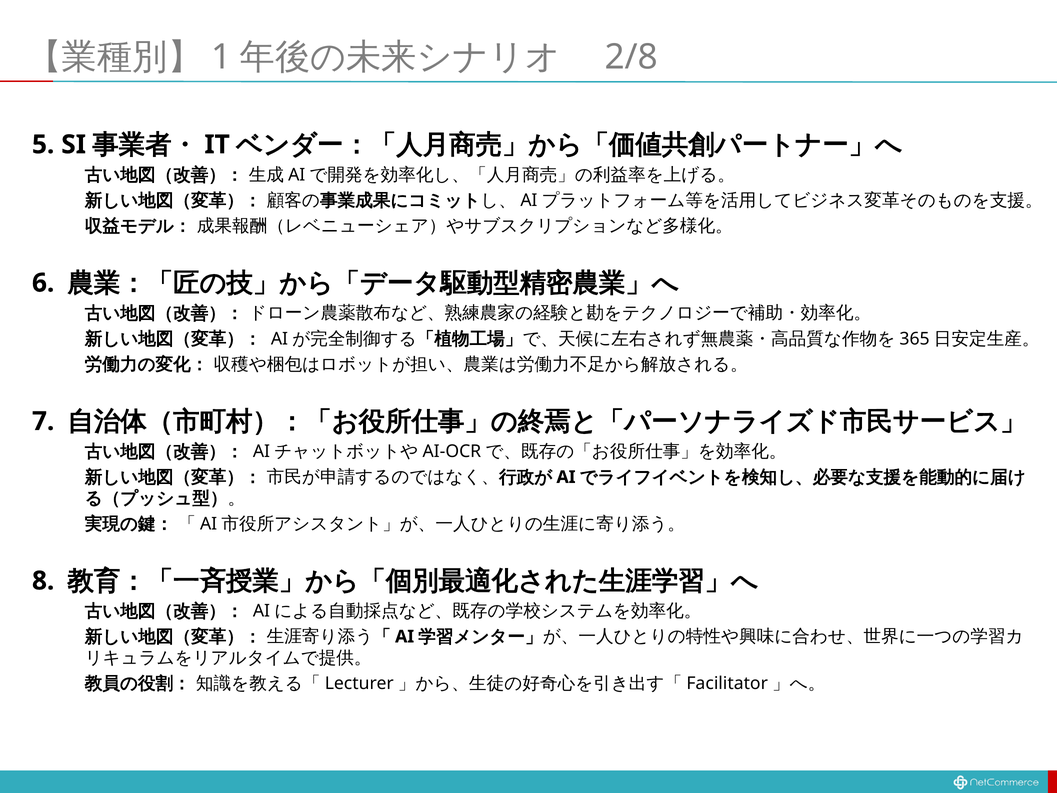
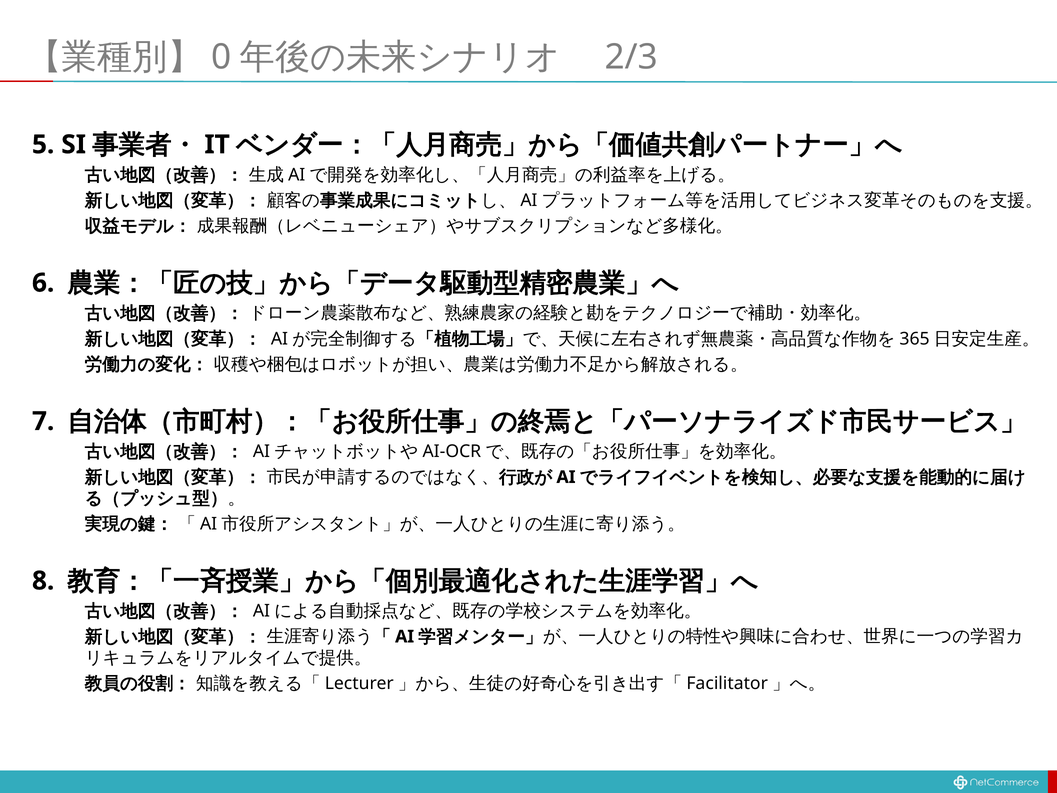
1: 1 -> 0 (221, 57)
2/8: 2/8 -> 2/3 (631, 57)
